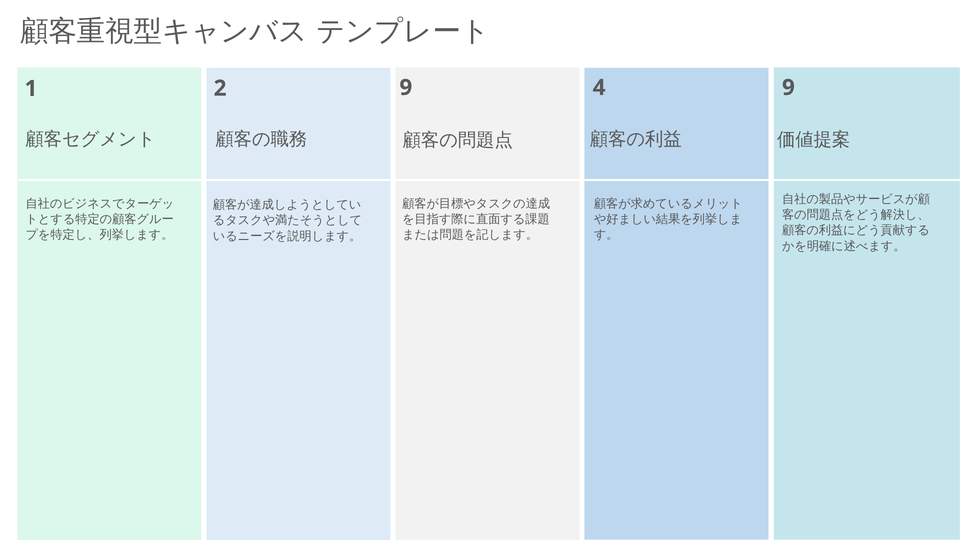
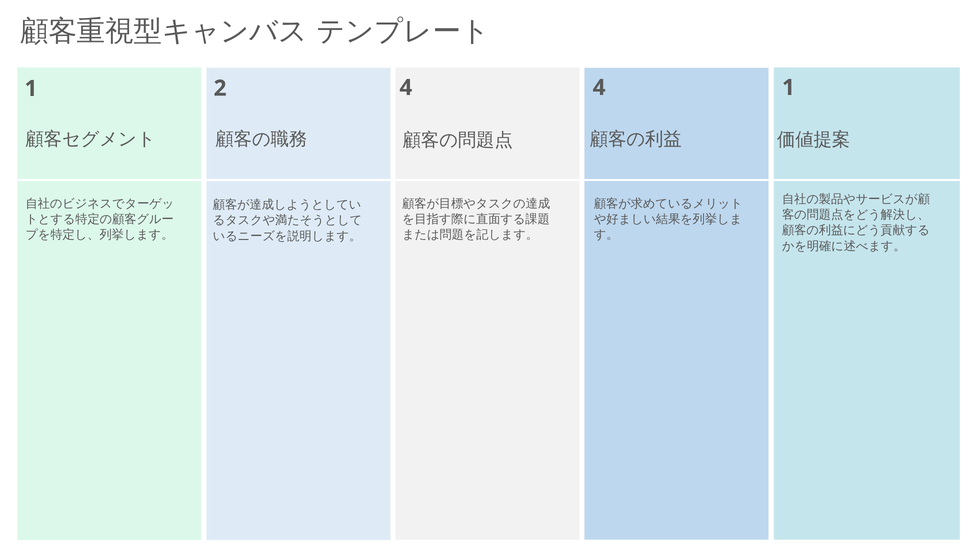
2 9: 9 -> 4 (406, 88)
4 9: 9 -> 1 (788, 88)
